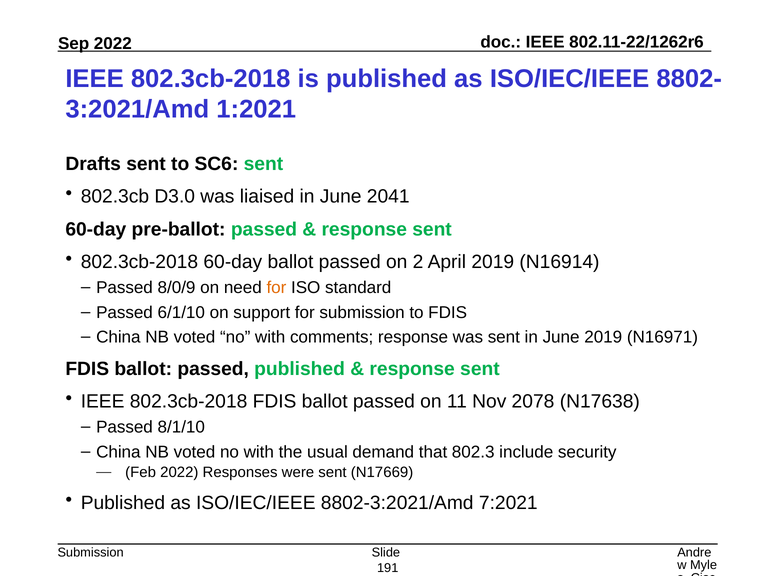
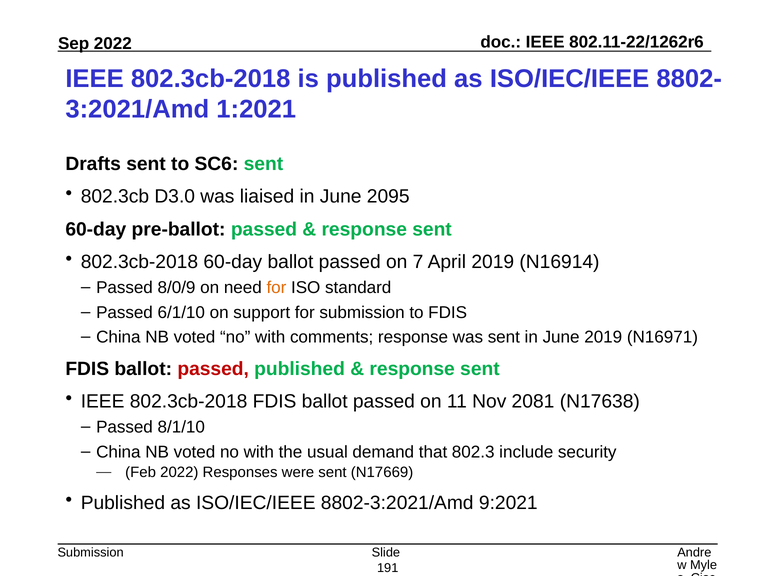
2041: 2041 -> 2095 (388, 197)
2: 2 -> 7 (418, 262)
passed colour: black -> red (213, 369)
2078: 2078 -> 2081 (533, 402)
7:2021: 7:2021 -> 9:2021 (508, 504)
